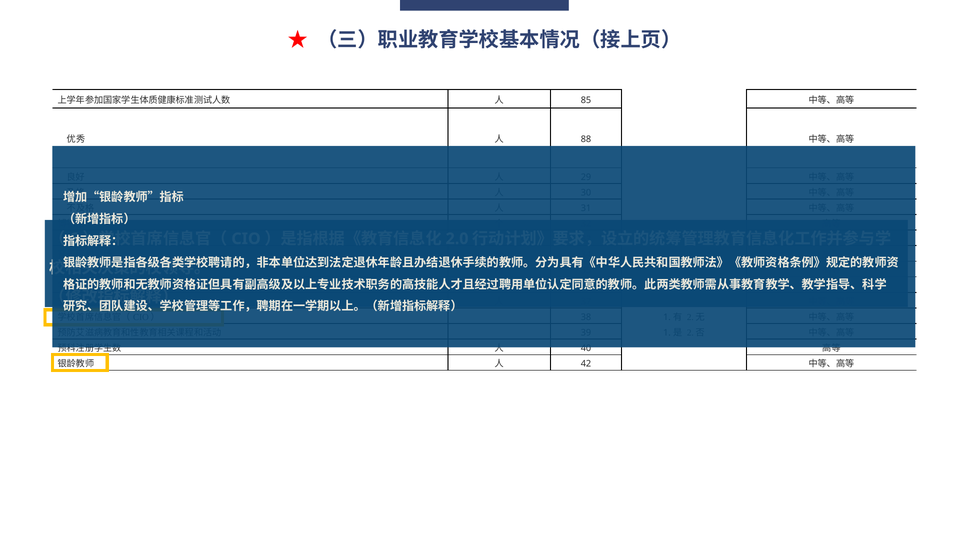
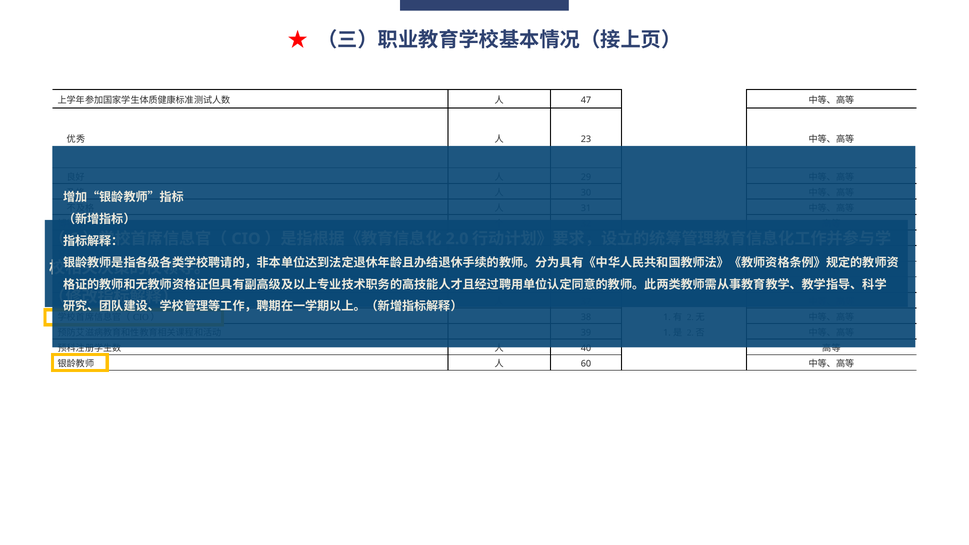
85: 85 -> 47 (586, 100)
88: 88 -> 23 (586, 139)
42: 42 -> 60 (586, 364)
